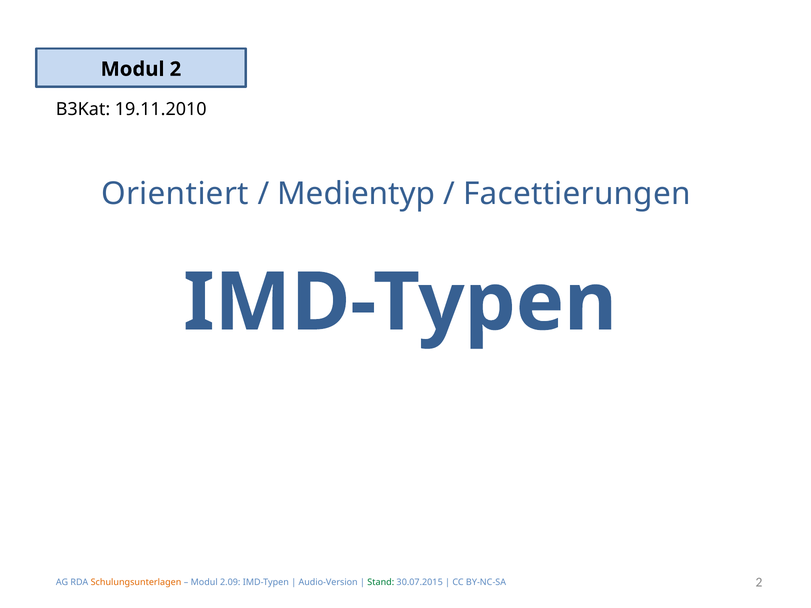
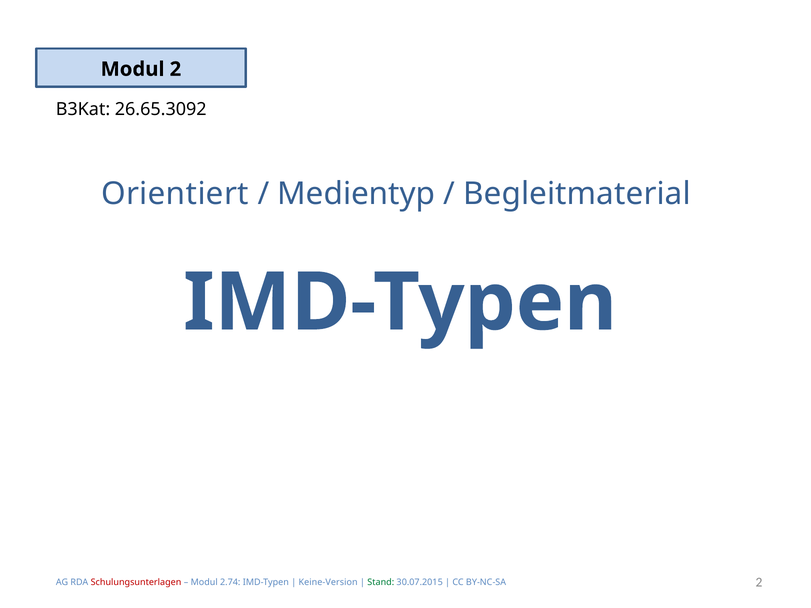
19.11.2010: 19.11.2010 -> 26.65.3092 (161, 109)
Facettierungen: Facettierungen -> Begleitmaterial (577, 194)
Schulungsunterlagen colour: orange -> red (136, 583)
2.09: 2.09 -> 2.74 (230, 583)
Audio-Version: Audio-Version -> Keine-Version (328, 583)
